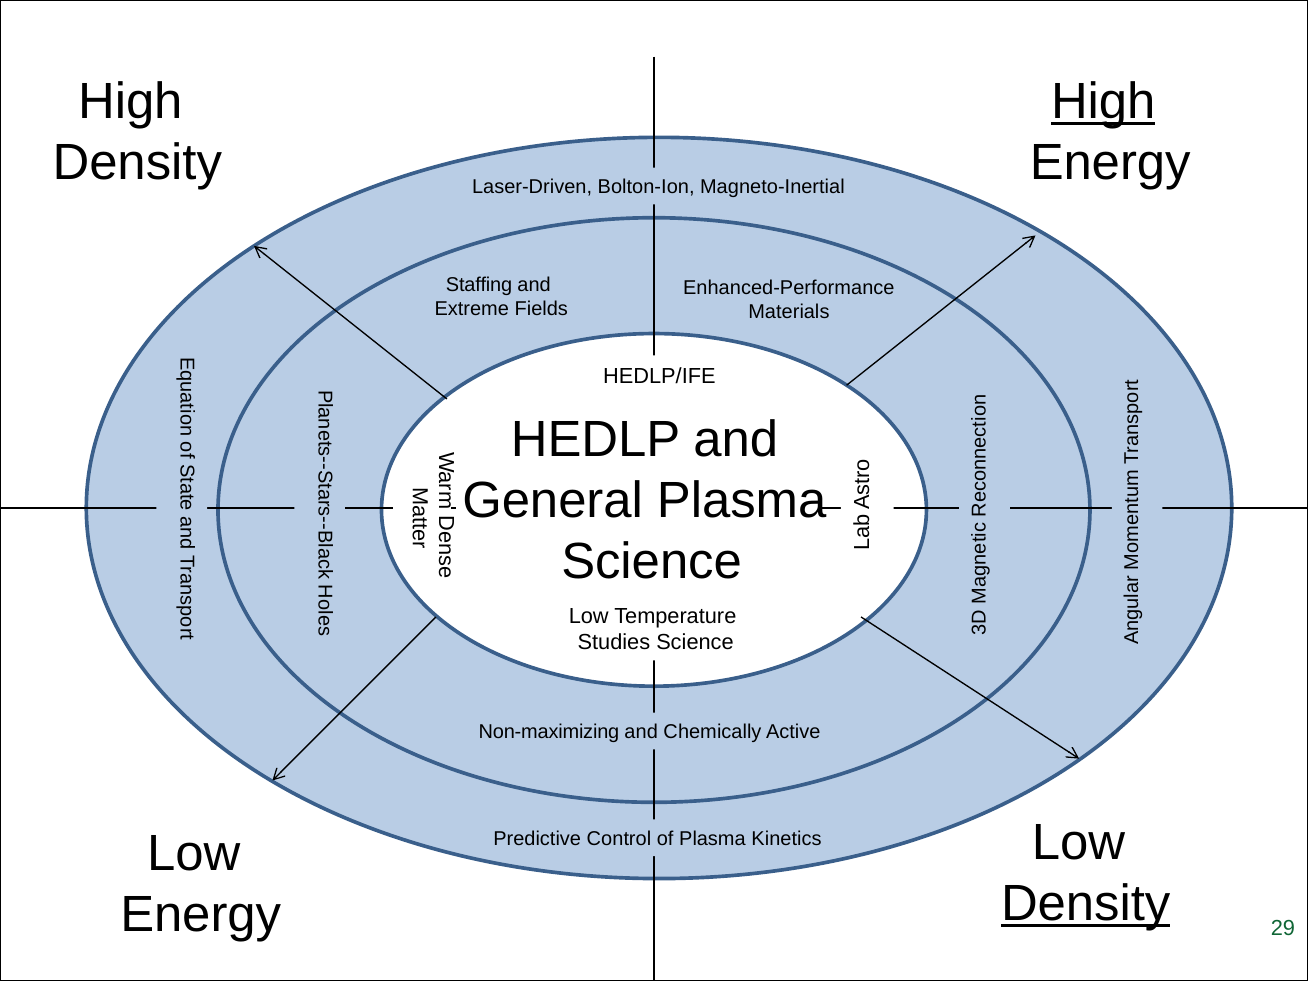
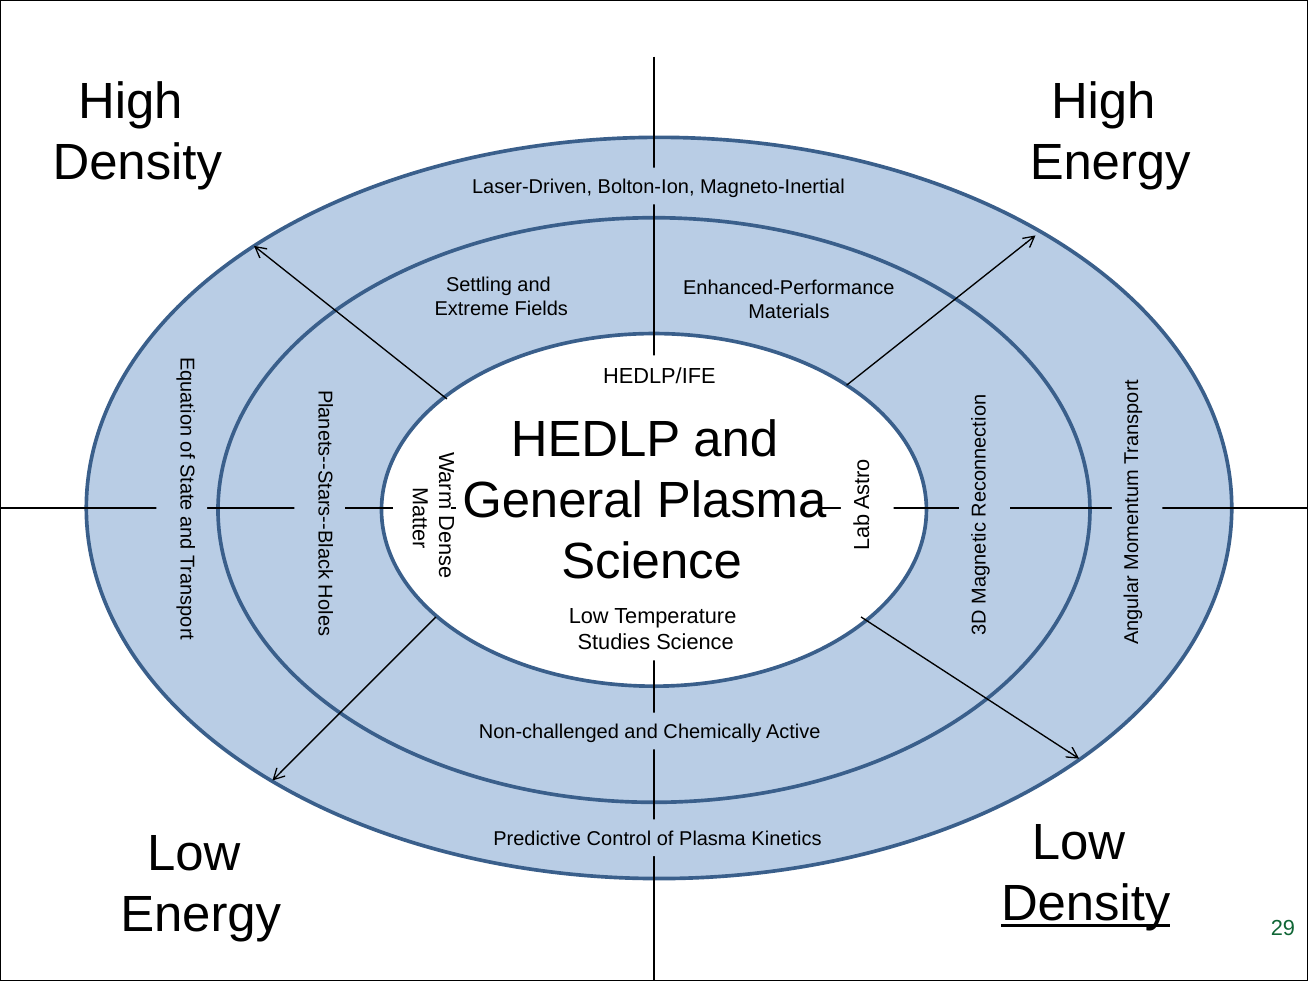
High underline: present -> none (1103, 102)
Staffing: Staffing -> Settling (479, 285)
Non-maximizing: Non-maximizing -> Non-challenged (549, 732)
